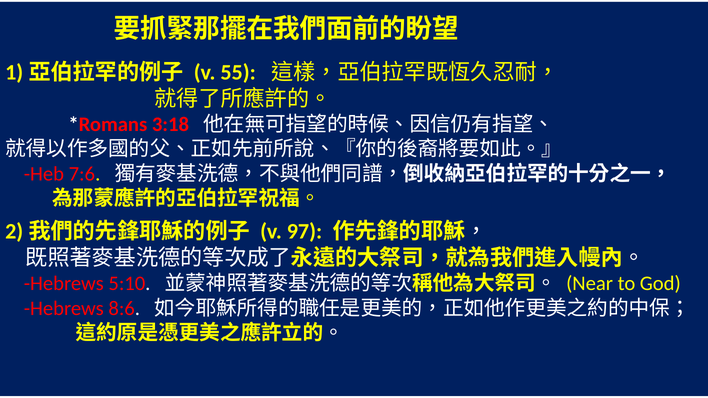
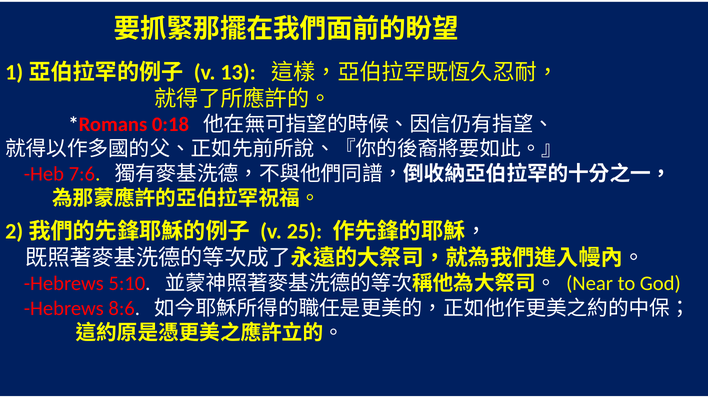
55: 55 -> 13 (238, 72)
3:18: 3:18 -> 0:18 (170, 124)
97: 97 -> 25 (304, 232)
